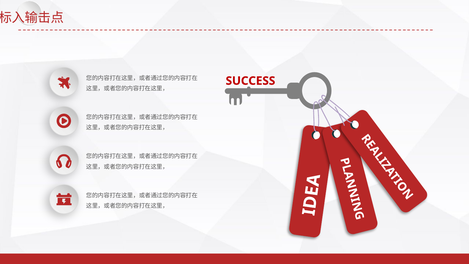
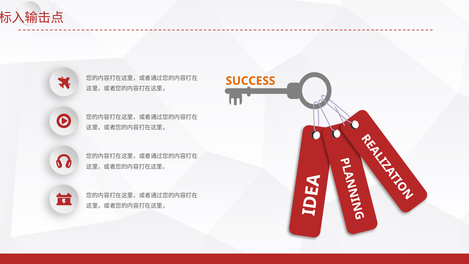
SUCCESS colour: red -> orange (250, 81)
